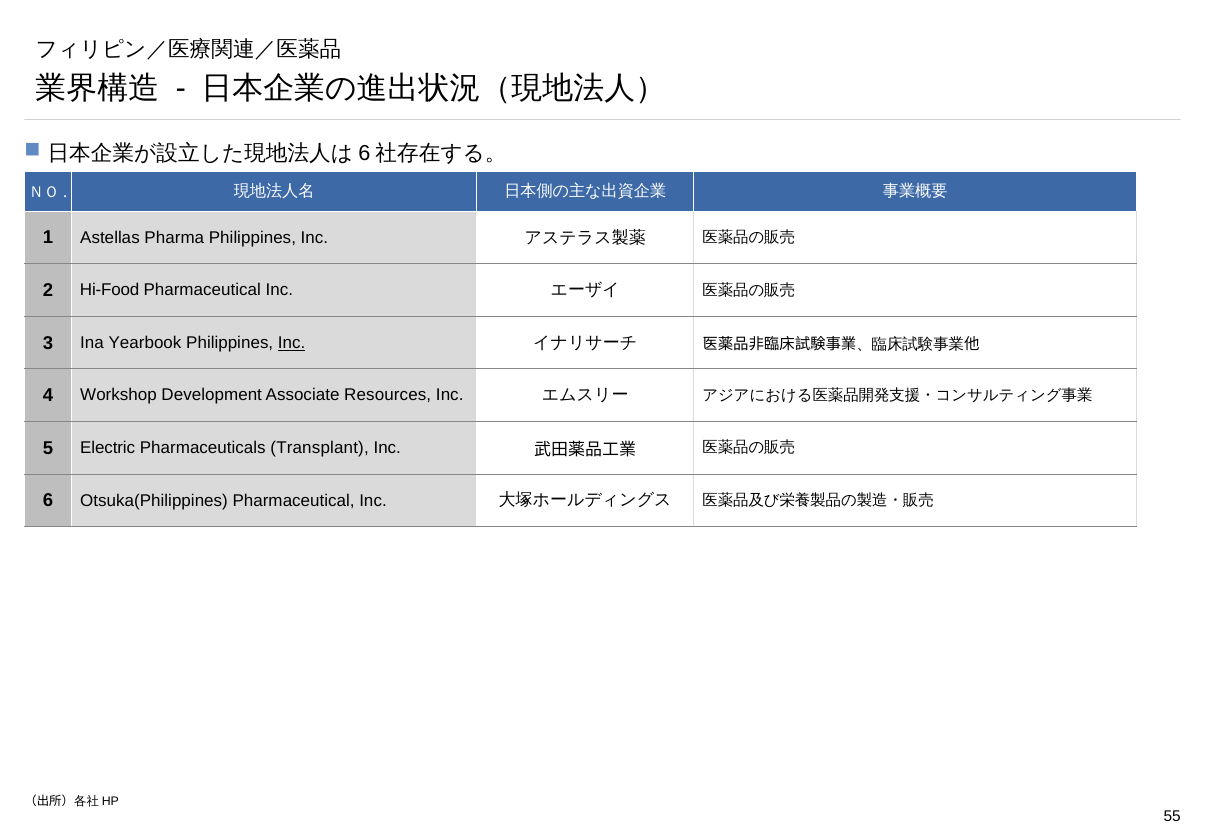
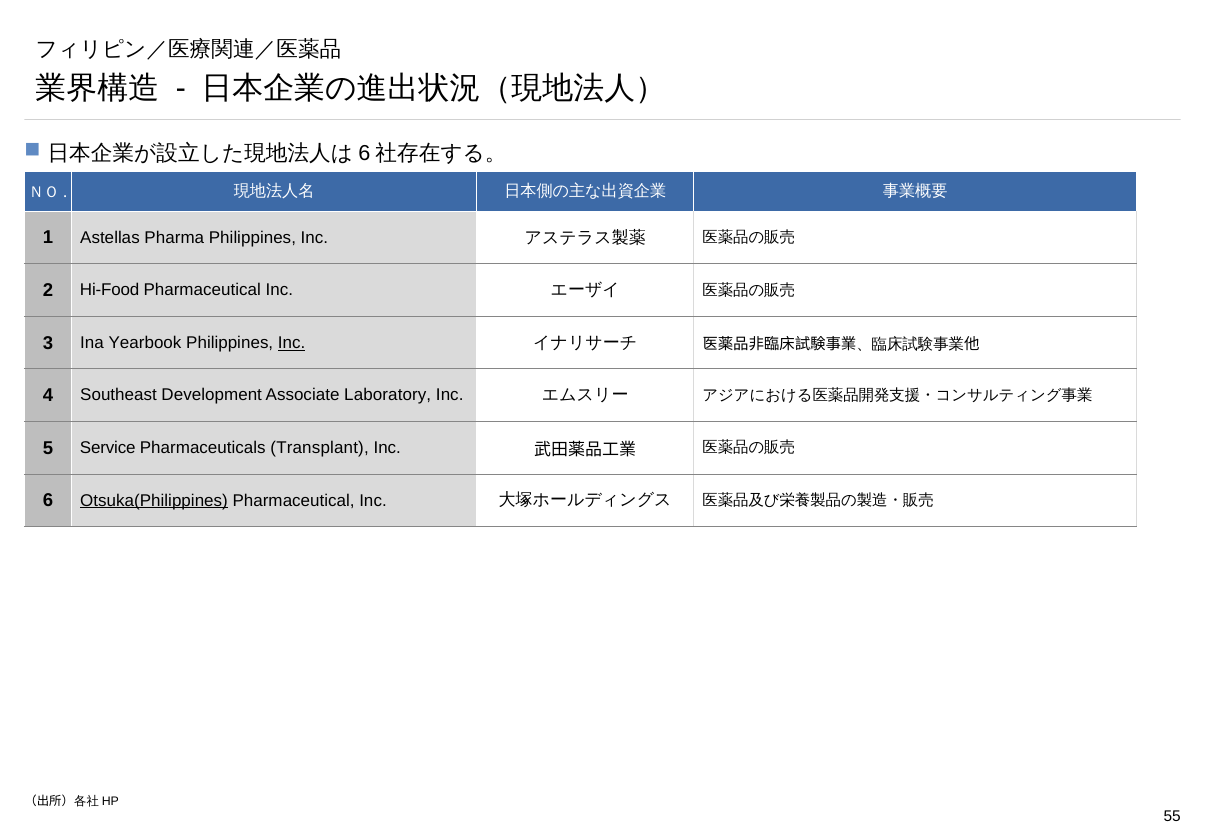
Workshop: Workshop -> Southeast (119, 395)
Resources: Resources -> Laboratory (388, 395)
Electric: Electric -> Service (108, 448)
Otsuka(Philippines underline: none -> present (154, 501)
